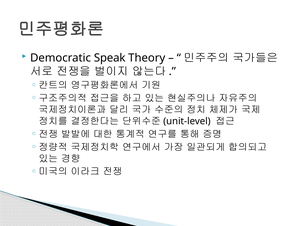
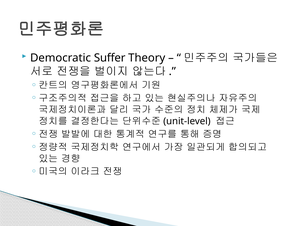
Speak: Speak -> Suffer (110, 58)
